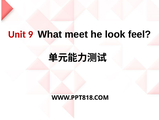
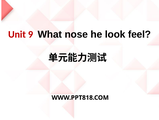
meet: meet -> nose (76, 34)
